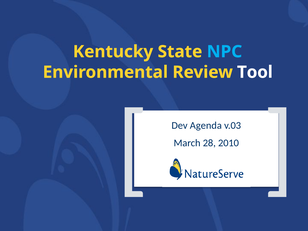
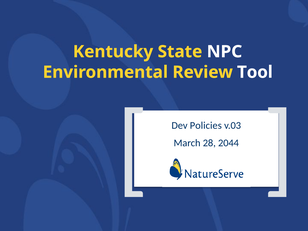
NPC colour: light blue -> white (224, 52)
Agenda: Agenda -> Policies (206, 126)
2010: 2010 -> 2044 (228, 143)
